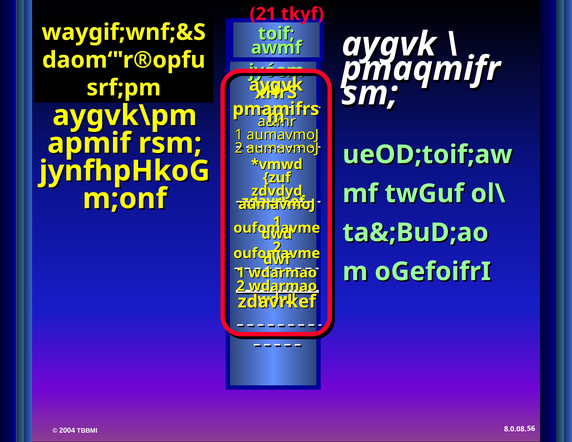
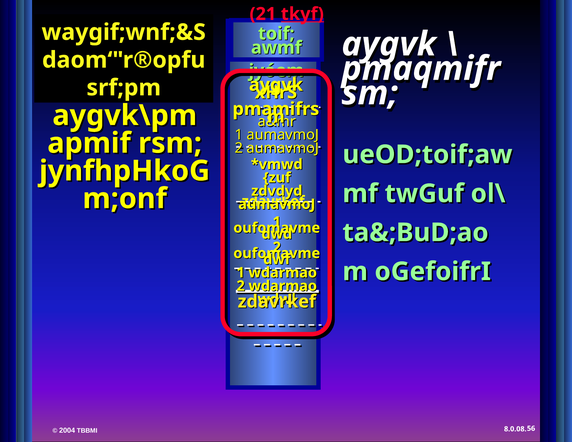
tkyf underline: none -> present (302, 14)
